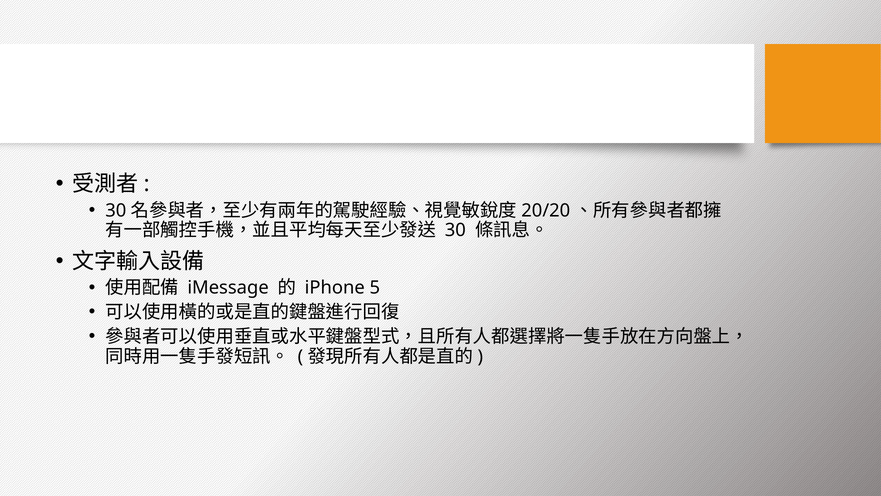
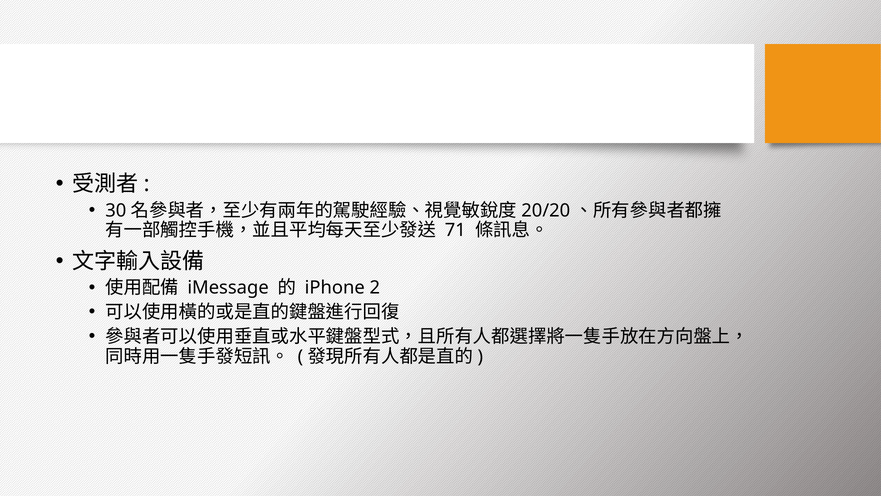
30: 30 -> 71 (455, 230)
5: 5 -> 2 (375, 288)
